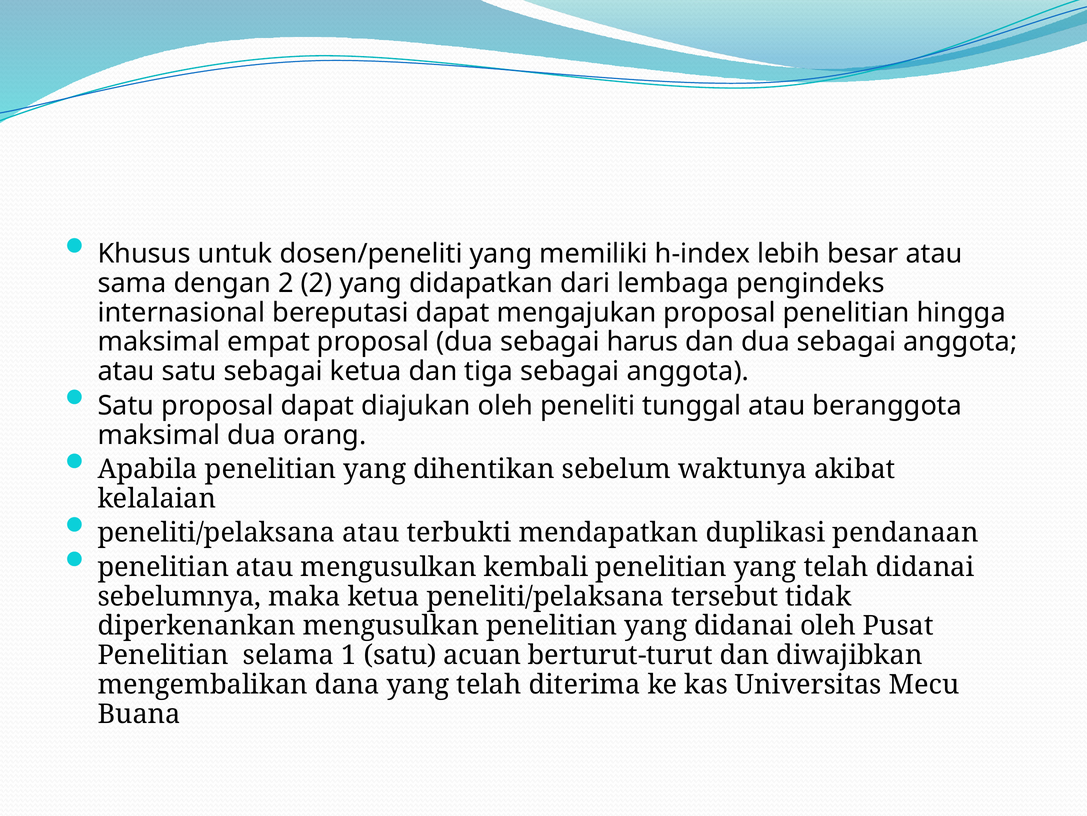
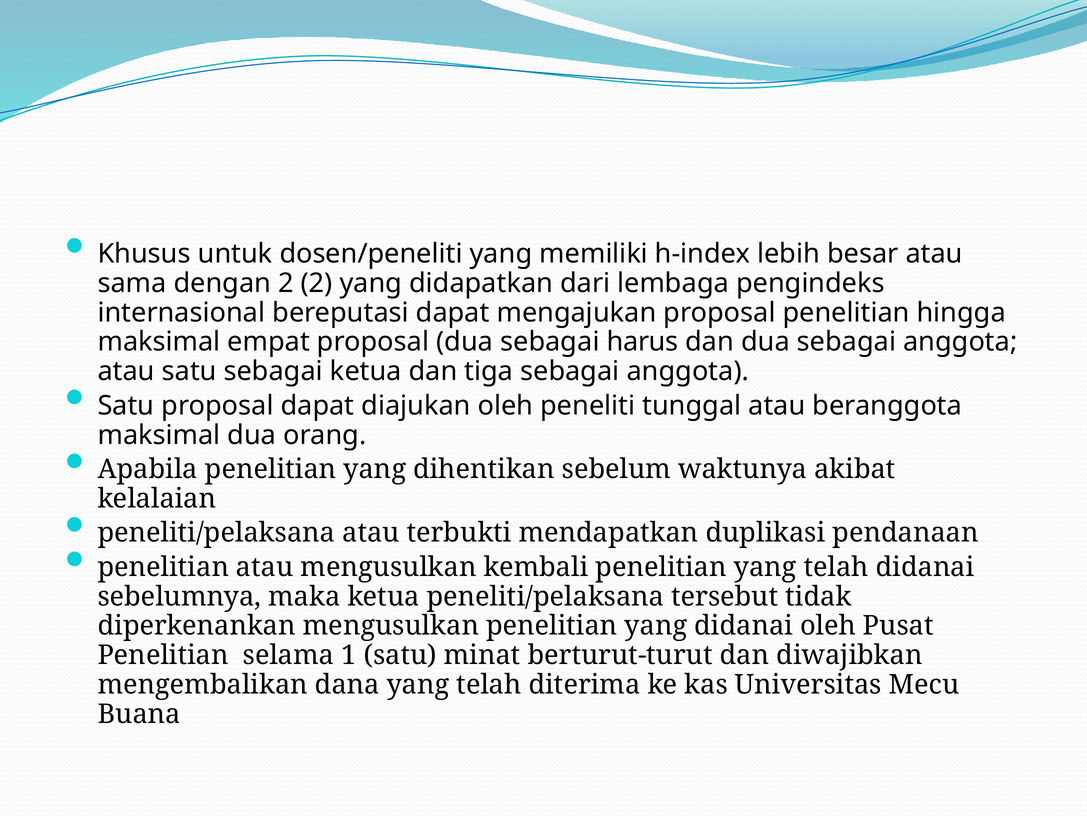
acuan: acuan -> minat (482, 655)
